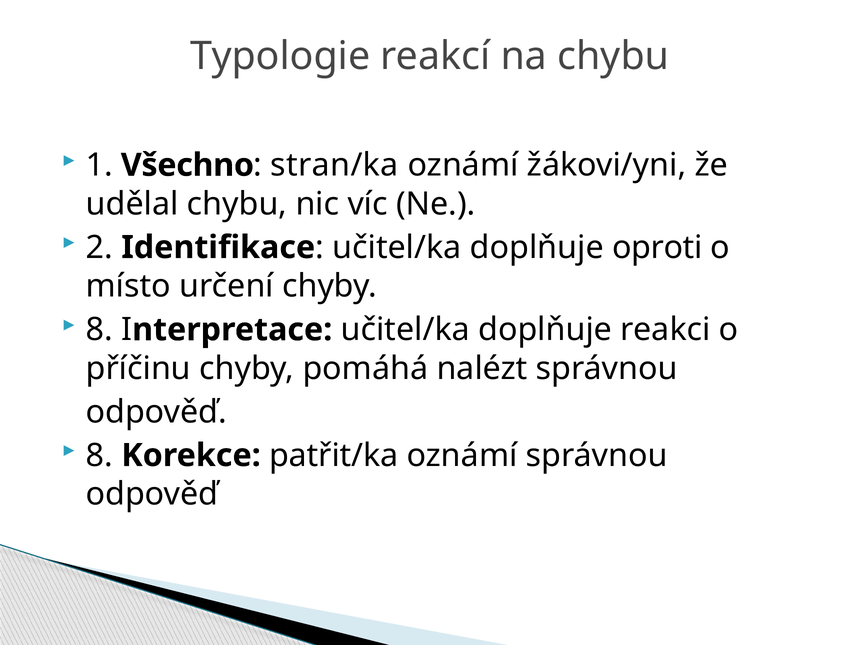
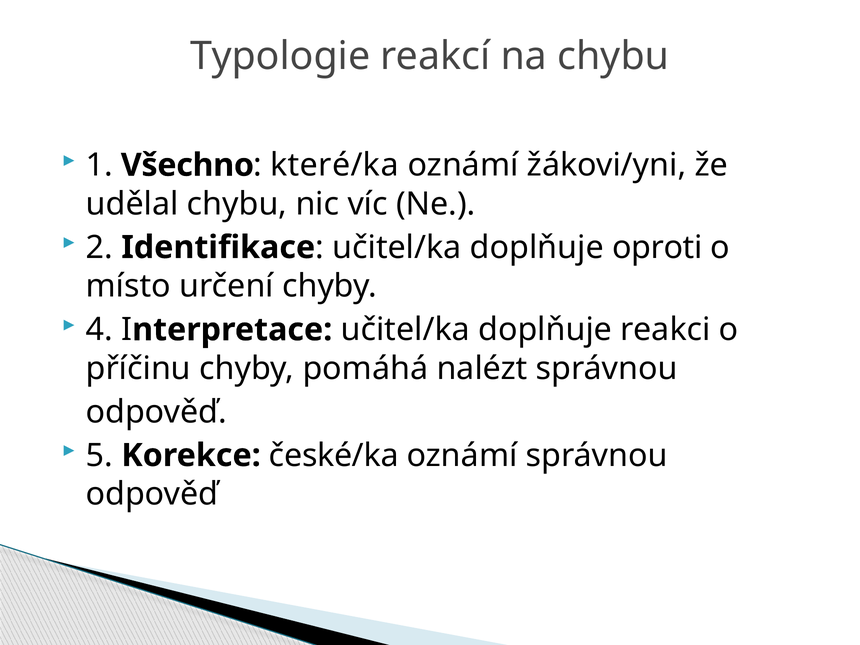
stran/ka: stran/ka -> které/ka (335, 165)
8: 8 -> 4 (99, 330)
8: 8 -> 5 (99, 455)
patřit/ka: patřit/ka -> české/ka (334, 455)
